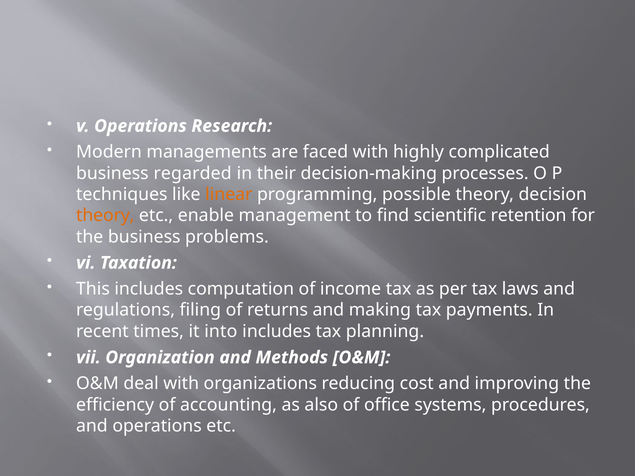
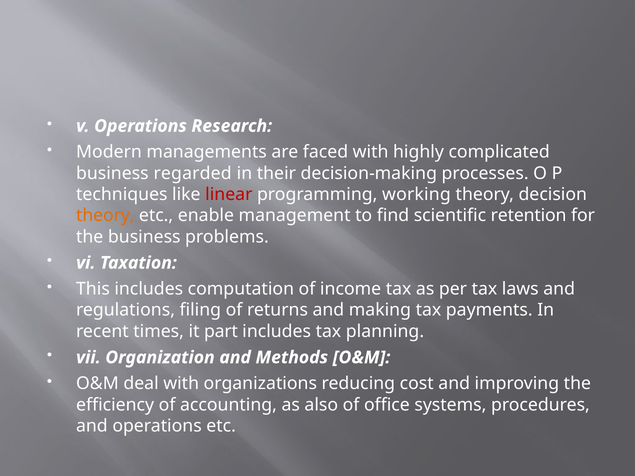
linear colour: orange -> red (229, 195)
possible: possible -> working (416, 195)
into: into -> part (221, 332)
